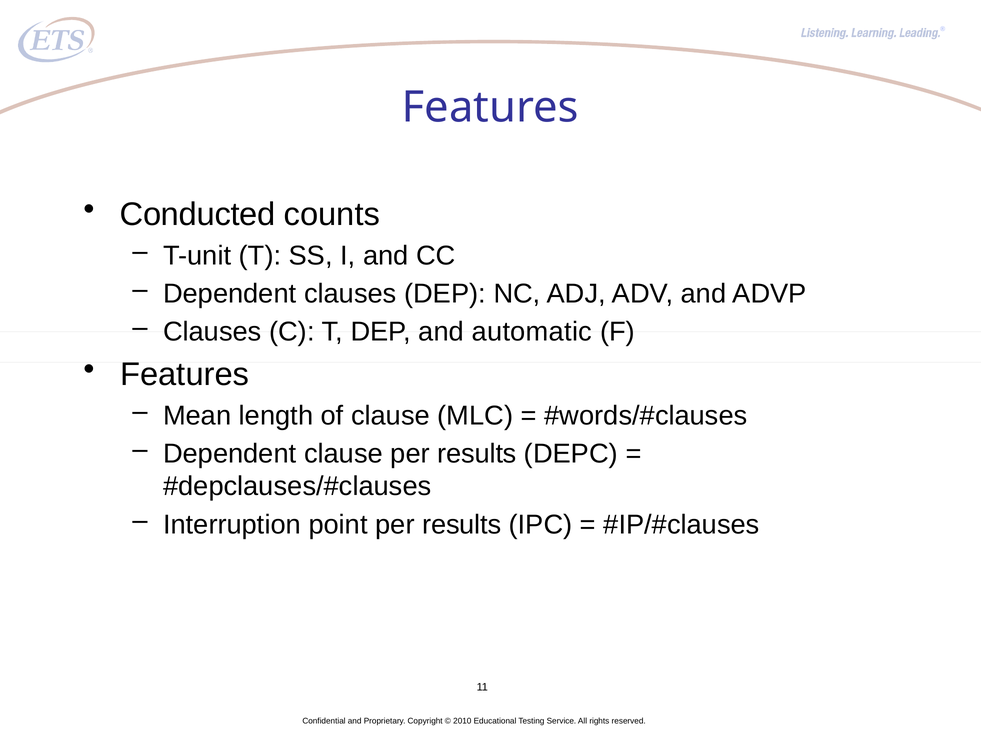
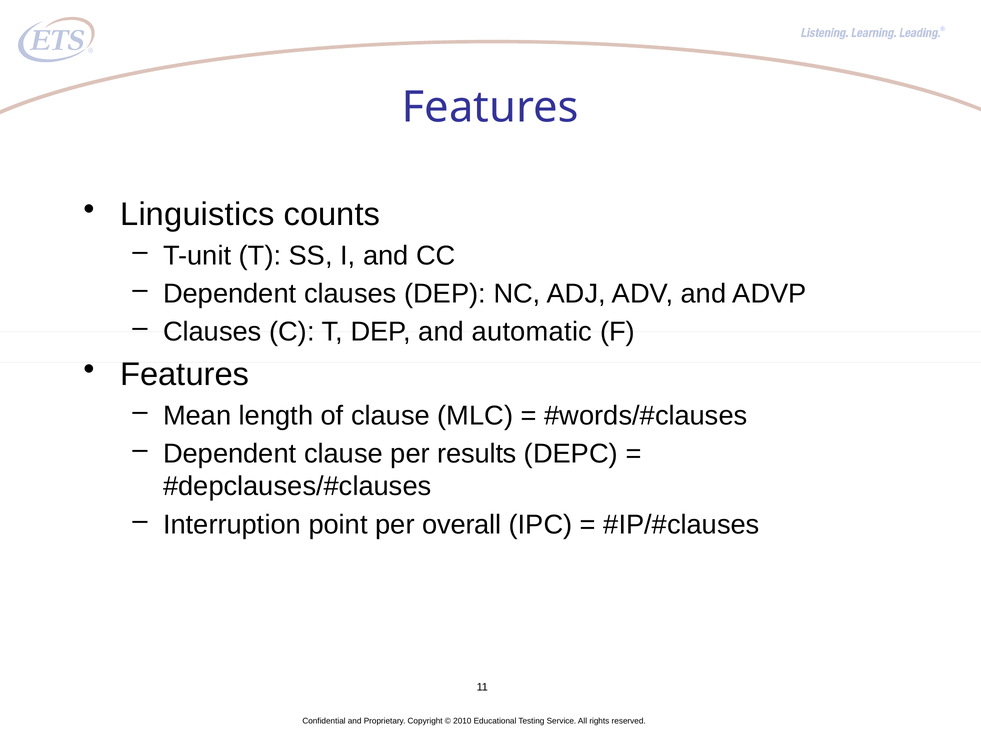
Conducted: Conducted -> Linguistics (197, 215)
point per results: results -> overall (462, 525)
